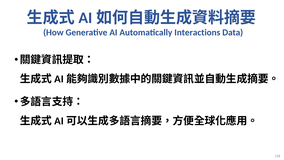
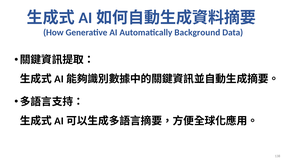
Interactions: Interactions -> Background (197, 32)
